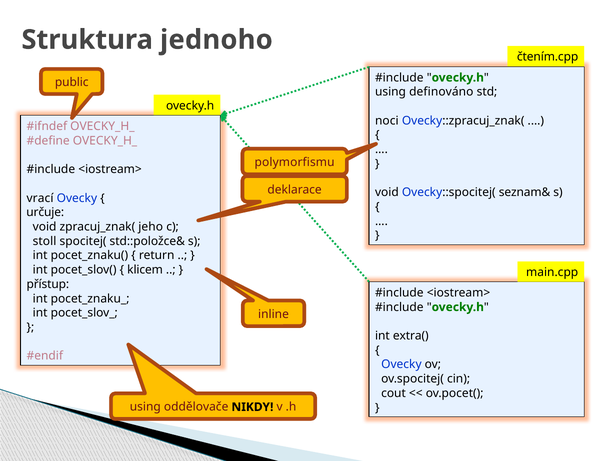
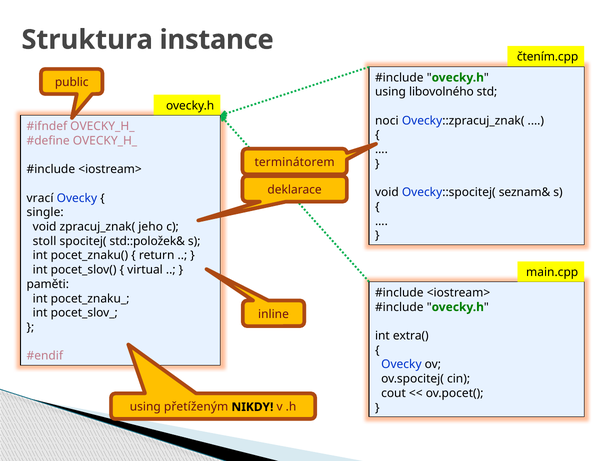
jednoho: jednoho -> instance (217, 40)
definováno: definováno -> libovolného (441, 92)
polymorfismu: polymorfismu -> terminátorem (295, 162)
určuje: určuje -> single (45, 213)
std::položce&: std::položce& -> std::položek& (147, 241)
klicem: klicem -> virtual (145, 270)
přístup: přístup -> paměti (48, 284)
oddělovače: oddělovače -> přetíženým (196, 407)
